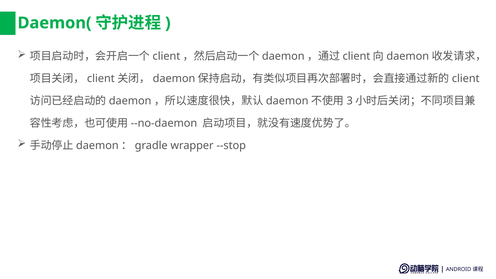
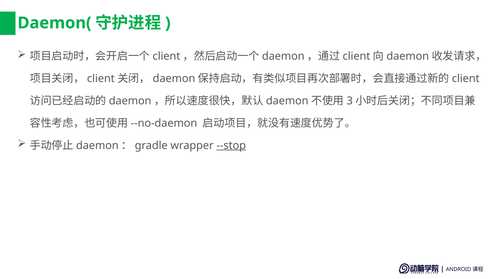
--stop underline: none -> present (231, 145)
